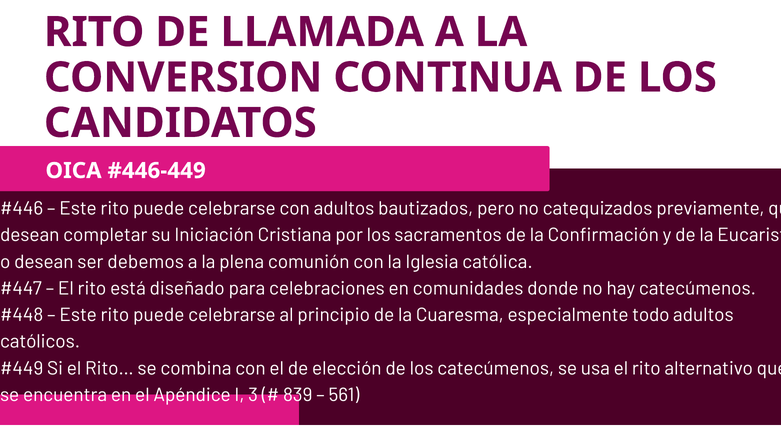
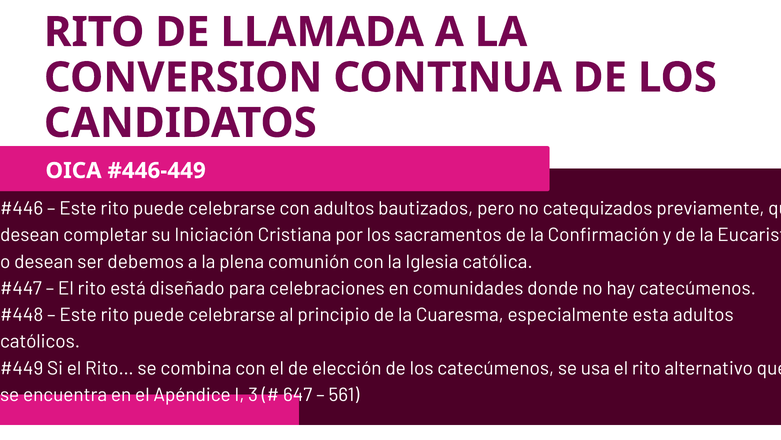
todo: todo -> esta (651, 315)
839: 839 -> 647 (298, 394)
